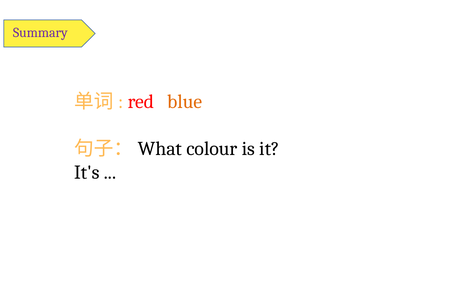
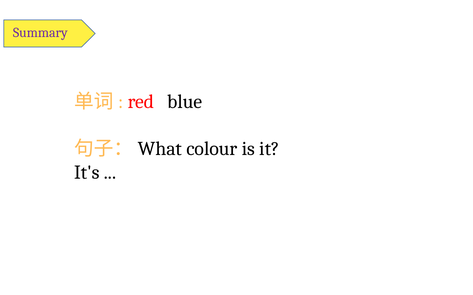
blue colour: orange -> black (185, 102)
